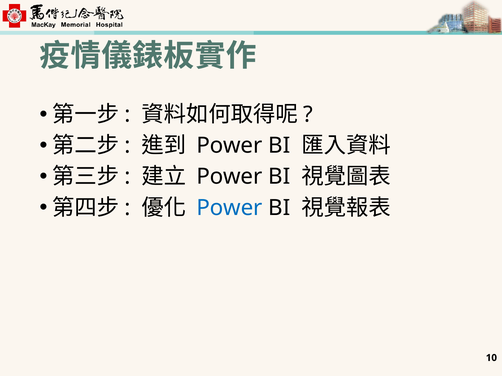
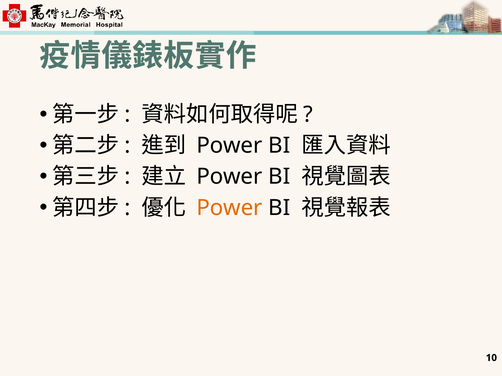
Power colour: blue -> orange (229, 208)
